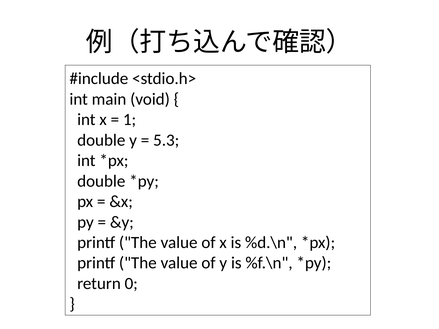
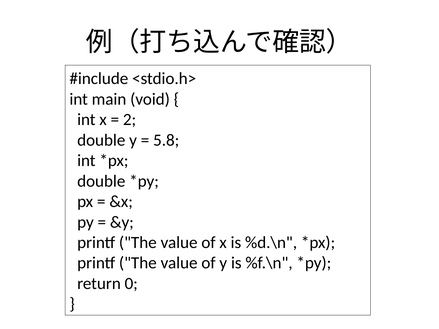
1: 1 -> 2 (130, 120)
5.3: 5.3 -> 5.8 (166, 140)
